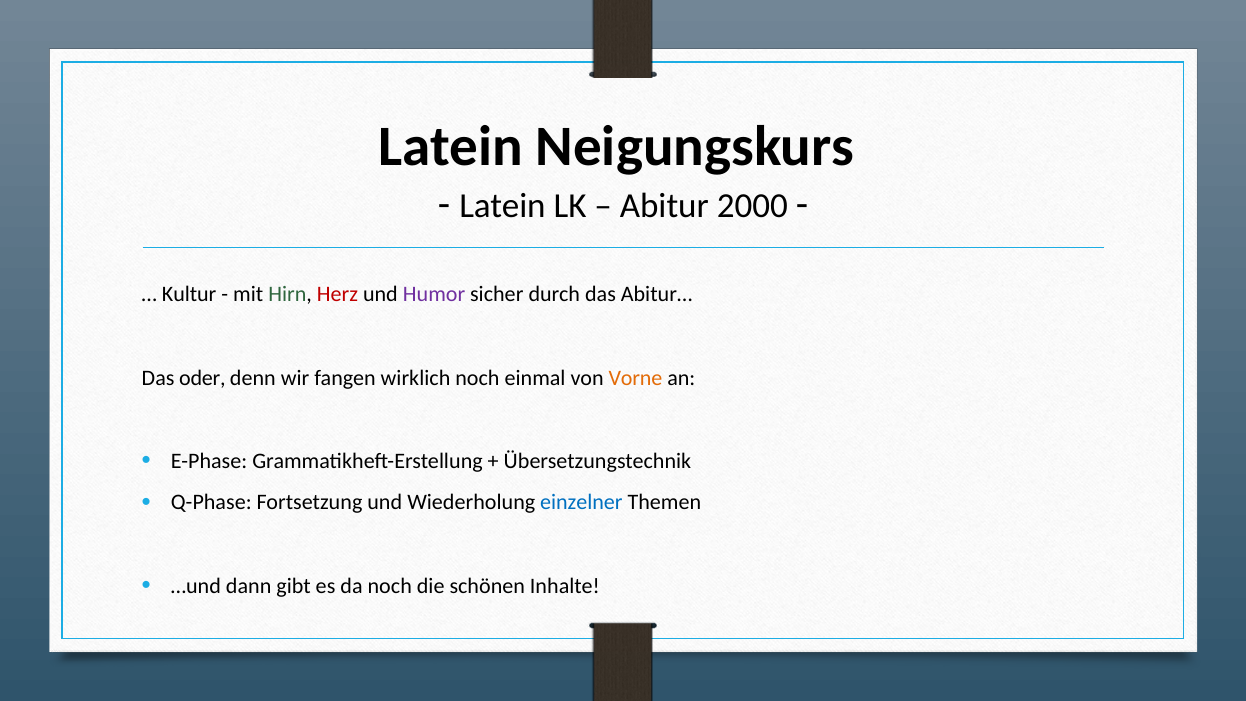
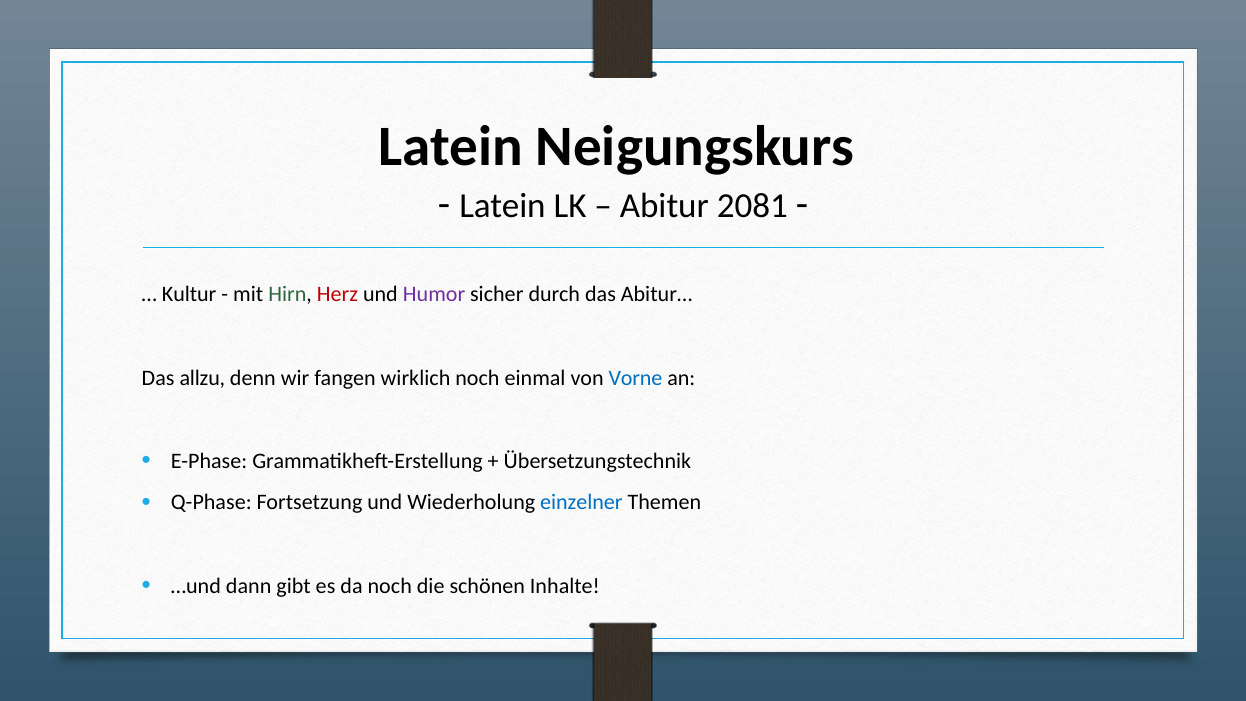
2000: 2000 -> 2081 (752, 206)
oder: oder -> allzu (202, 378)
Vorne colour: orange -> blue (635, 378)
